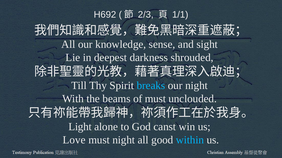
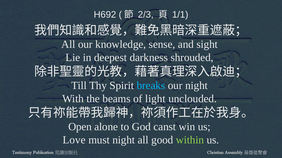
of must: must -> light (155, 99)
Light: Light -> Open (80, 127)
within colour: light blue -> light green (190, 140)
